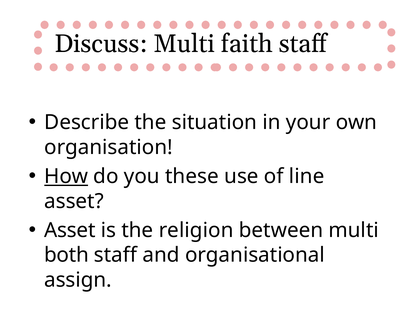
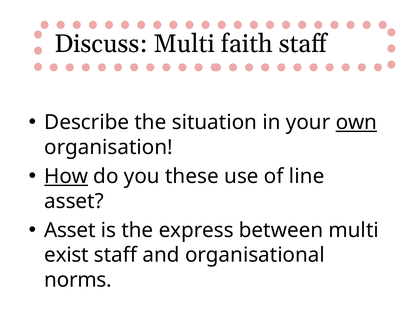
own underline: none -> present (356, 122)
religion: religion -> express (196, 230)
both: both -> exist (67, 255)
assign: assign -> norms (78, 280)
